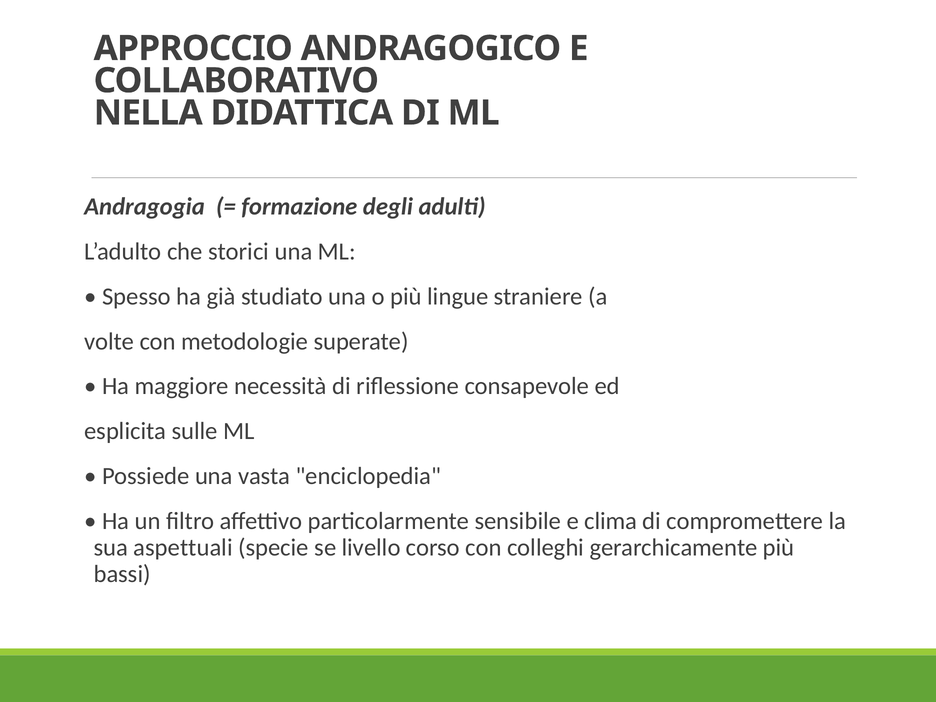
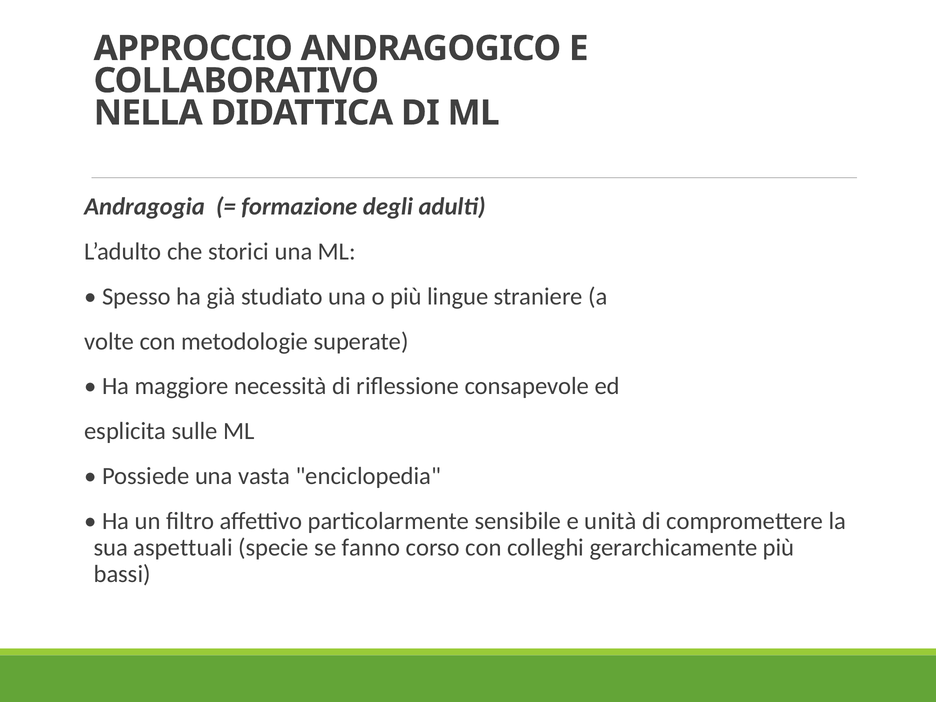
clima: clima -> unità (611, 521)
livello: livello -> fanno (371, 548)
